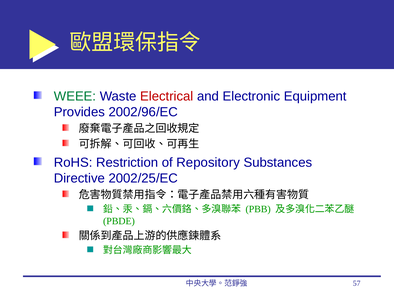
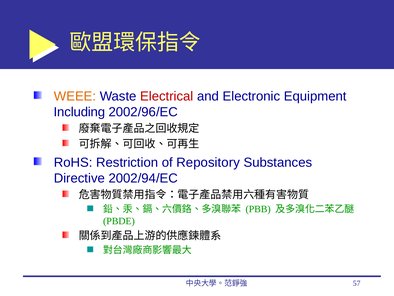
WEEE colour: green -> orange (75, 96)
Provides: Provides -> Including (79, 112)
2002/25/EC: 2002/25/EC -> 2002/94/EC (143, 178)
